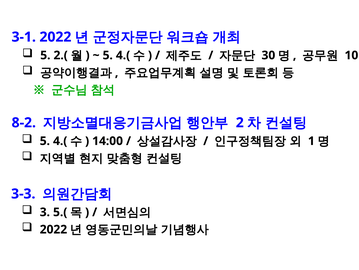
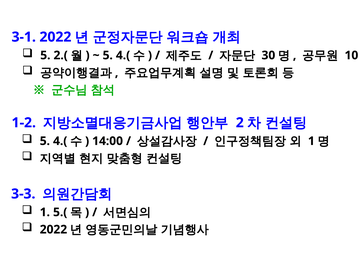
8-2: 8-2 -> 1-2 (24, 122)
3: 3 -> 1 (45, 212)
